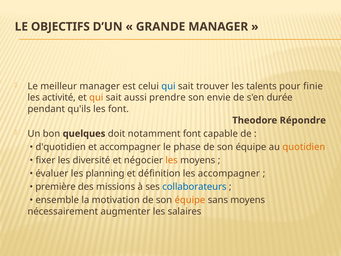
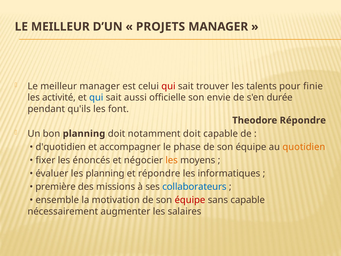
OBJECTIFS: OBJECTIFS -> MEILLEUR (60, 27)
GRANDE: GRANDE -> PROJETS (161, 27)
qui colour: blue -> red (168, 86)
qui colour: orange -> blue (96, 97)
prendre: prendre -> officielle (167, 97)
bon quelques: quelques -> planning (84, 134)
notamment font: font -> doit (192, 134)
diversité: diversité -> énoncés (91, 160)
et définition: définition -> répondre (159, 173)
les accompagner: accompagner -> informatiques (229, 173)
équipe colour: orange -> red (190, 200)
sans moyens: moyens -> capable (248, 200)
